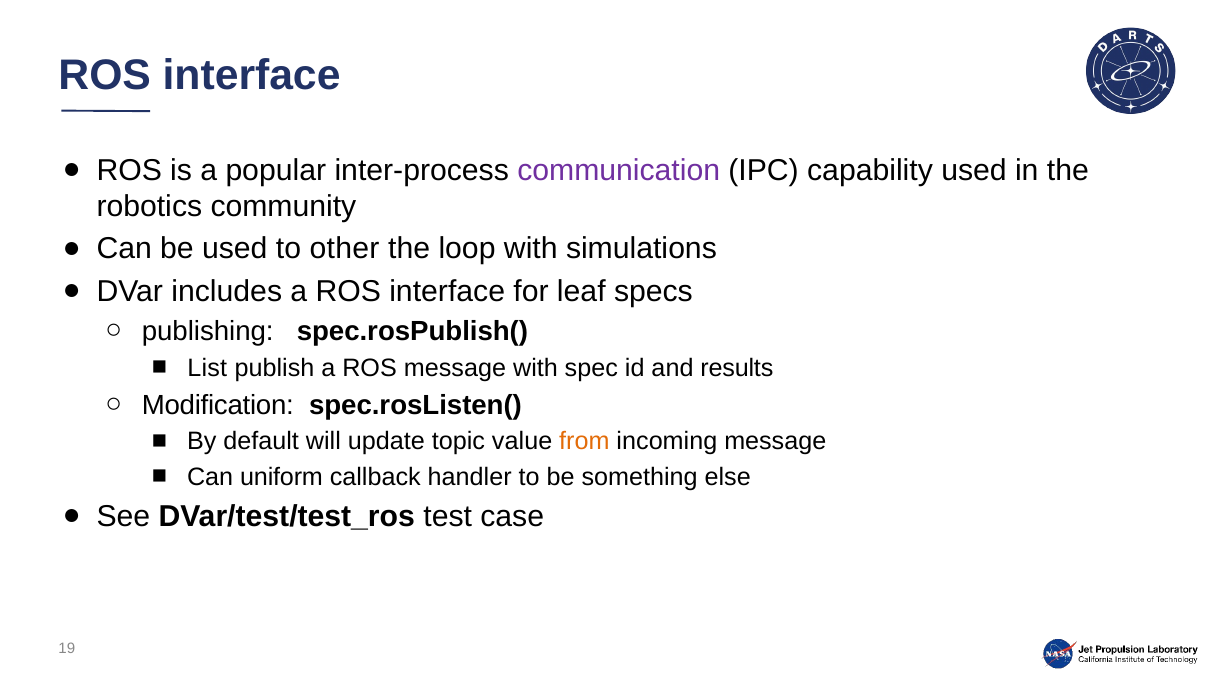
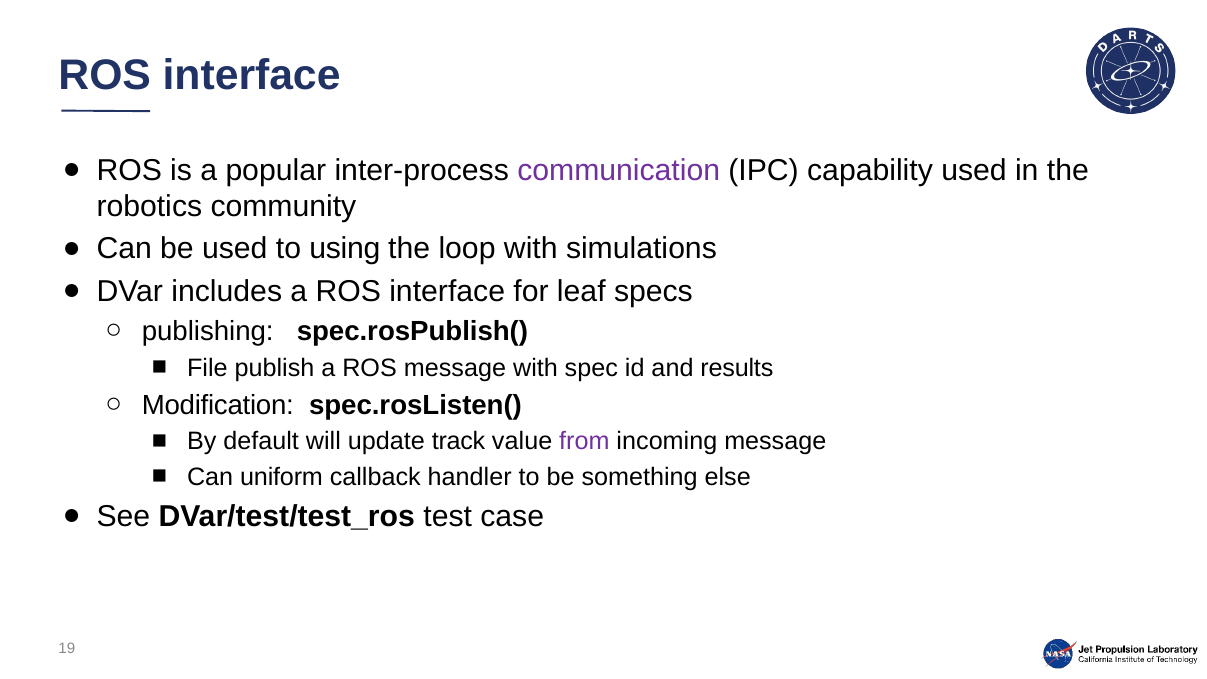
other: other -> using (345, 249)
List: List -> File (207, 368)
topic: topic -> track (459, 442)
from colour: orange -> purple (584, 442)
